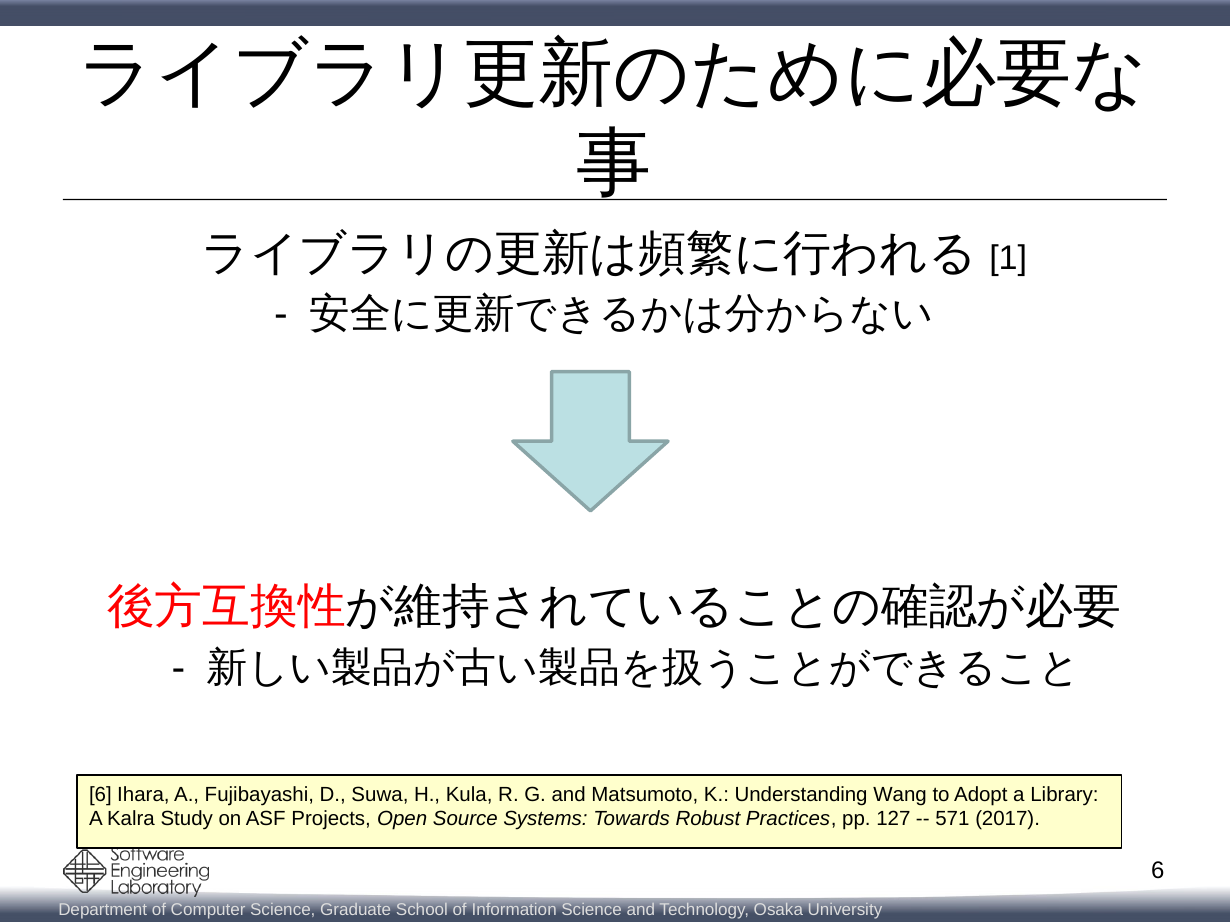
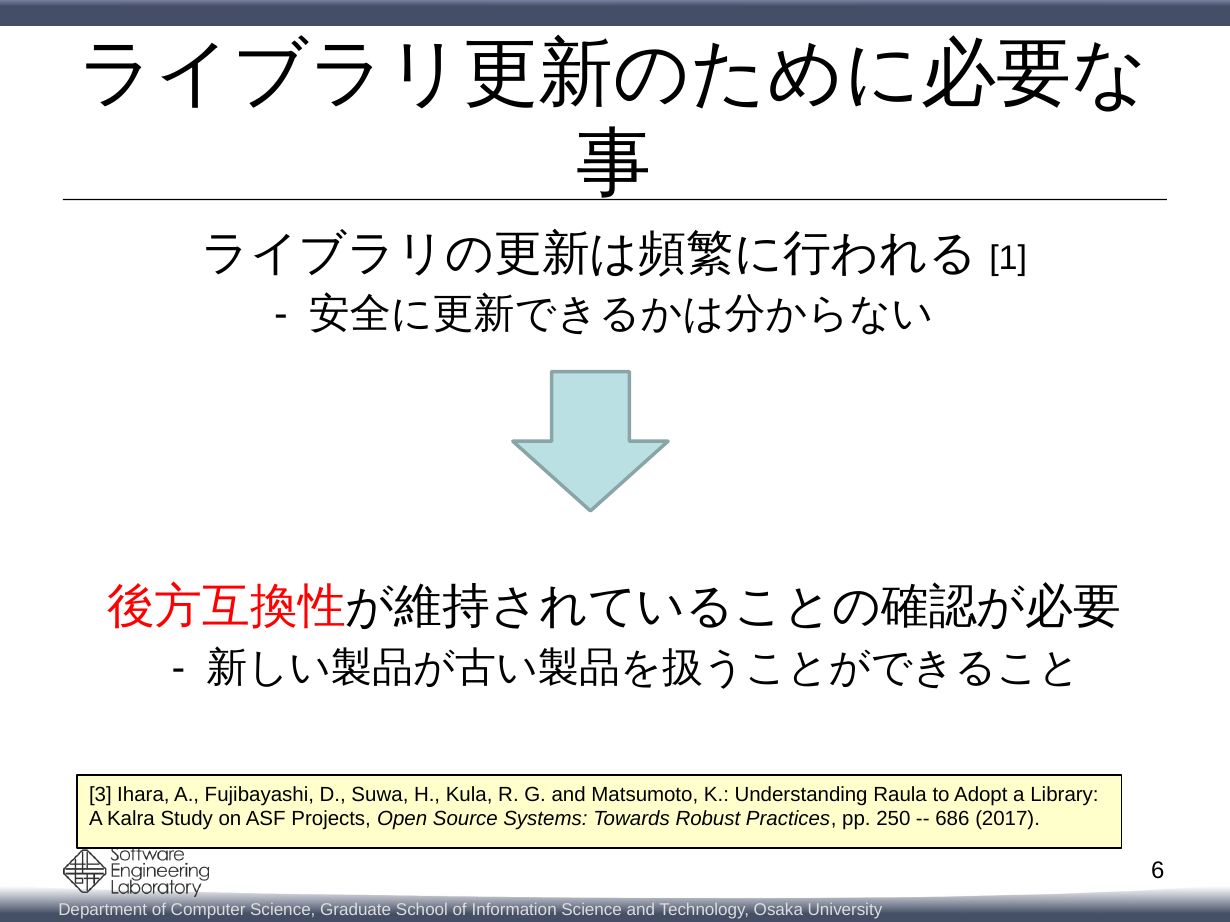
6: 6 -> 3 (100, 795)
Wang: Wang -> Raula (900, 795)
127: 127 -> 250 (893, 820)
571: 571 -> 686 (952, 820)
